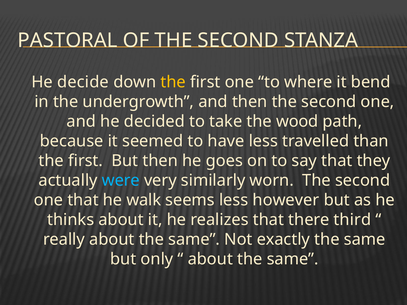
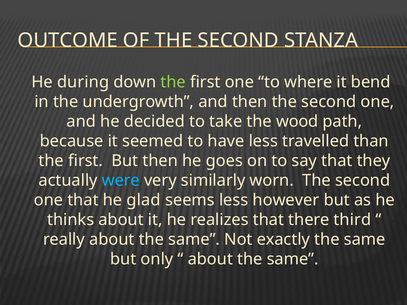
PASTORAL: PASTORAL -> OUTCOME (68, 40)
decide: decide -> during (83, 82)
the colour: yellow -> light green (173, 82)
walk: walk -> glad (144, 200)
